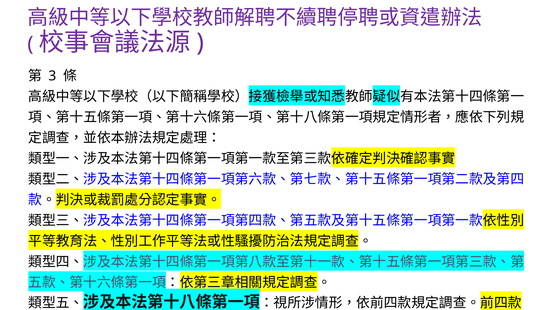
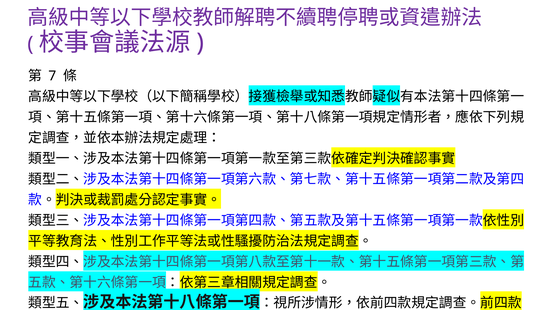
3: 3 -> 7 (52, 76)
